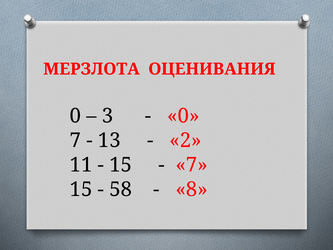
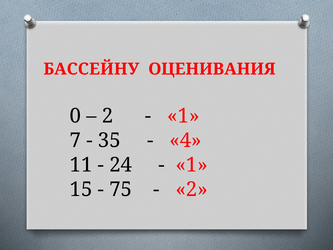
МЕРЗЛОТА: МЕРЗЛОТА -> БАССЕЙНУ (91, 69)
3: 3 -> 2 (107, 116)
0: 0 -> 1 (183, 116)
13: 13 -> 35 (109, 140)
2: 2 -> 4 (186, 140)
15: 15 -> 24 (121, 165)
7: 7 -> 1 (192, 165)
58: 58 -> 75 (121, 189)
8: 8 -> 2 (192, 189)
